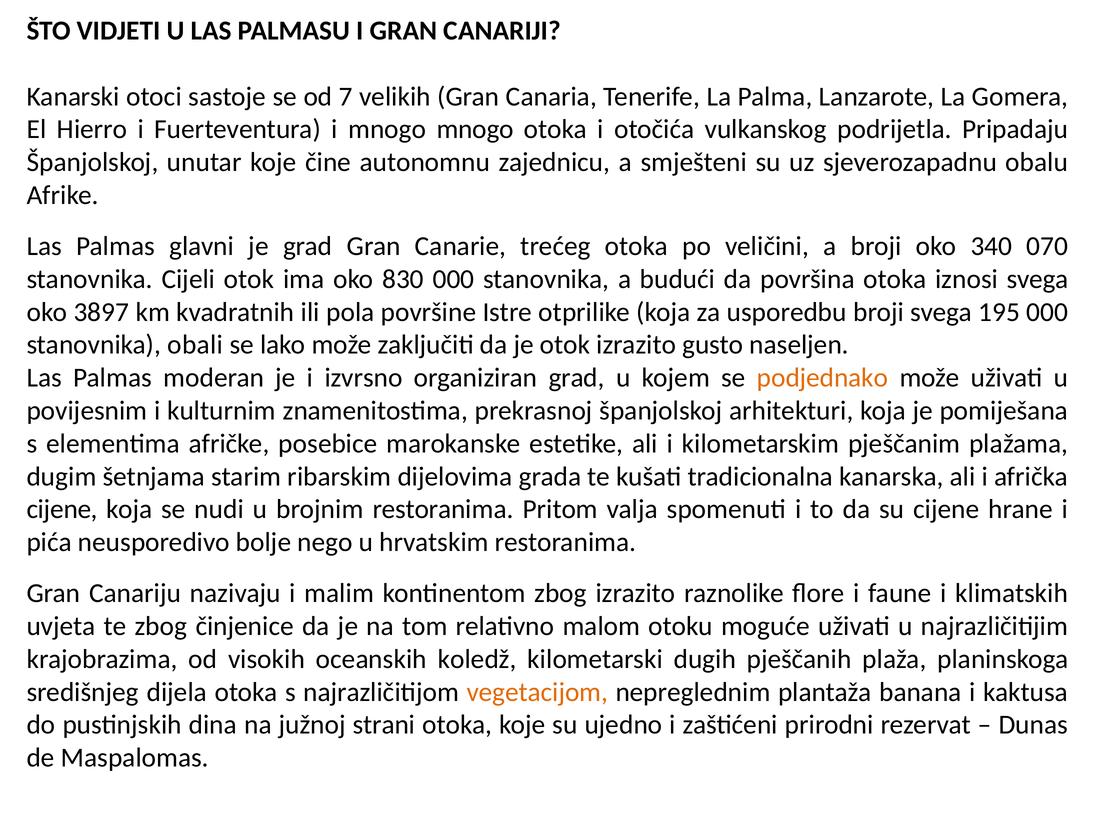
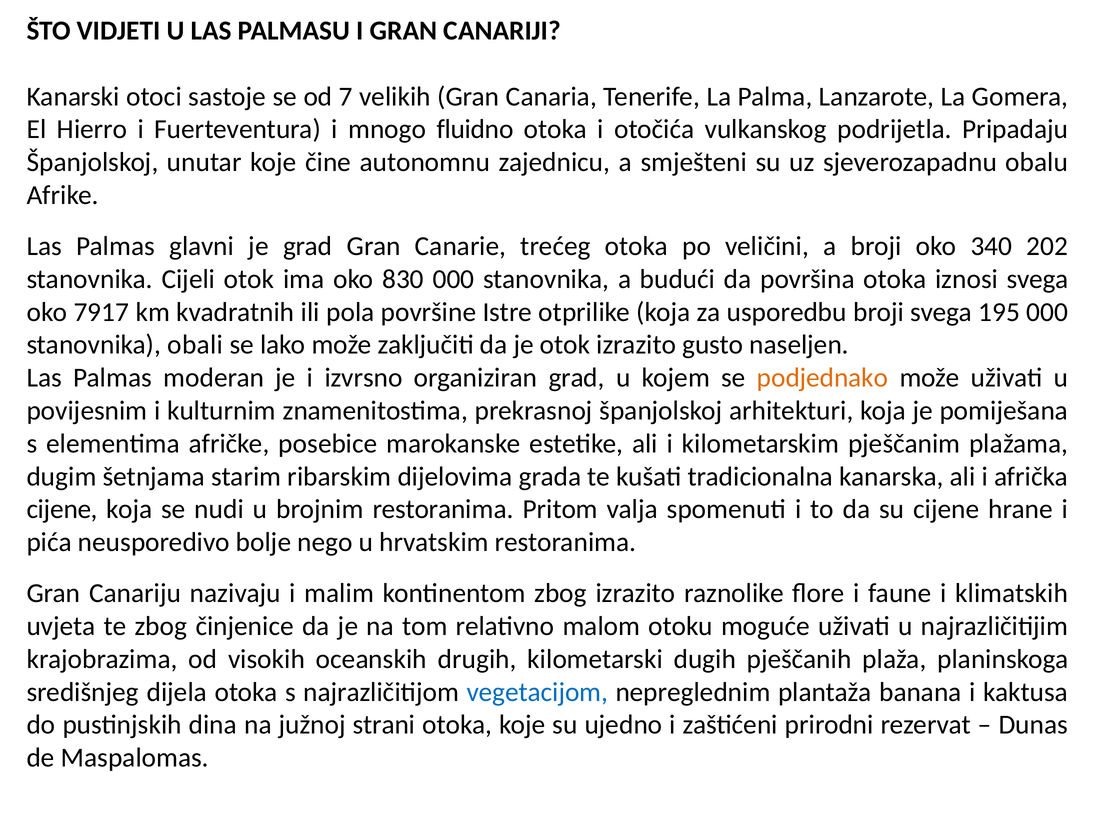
mnogo mnogo: mnogo -> fluidno (475, 129)
070: 070 -> 202 (1047, 246)
3897: 3897 -> 7917 (101, 312)
koledž: koledž -> drugih (477, 659)
vegetacijom colour: orange -> blue (537, 692)
